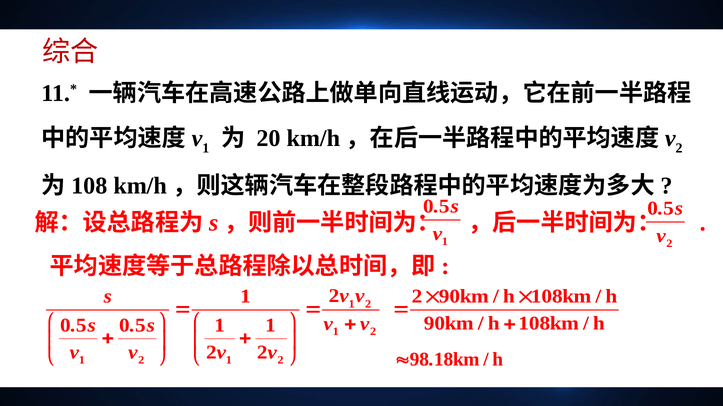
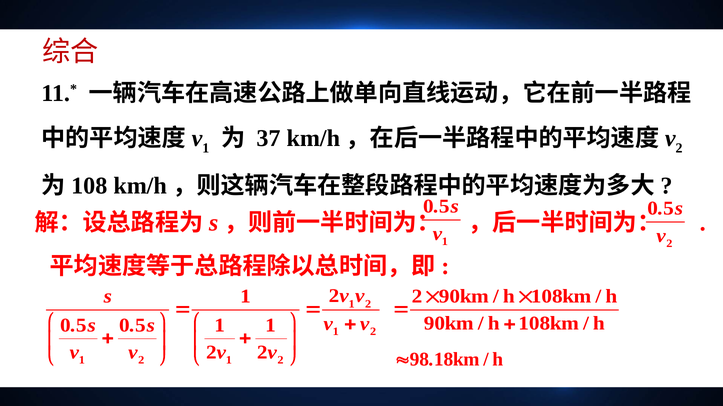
20: 20 -> 37 (268, 139)
